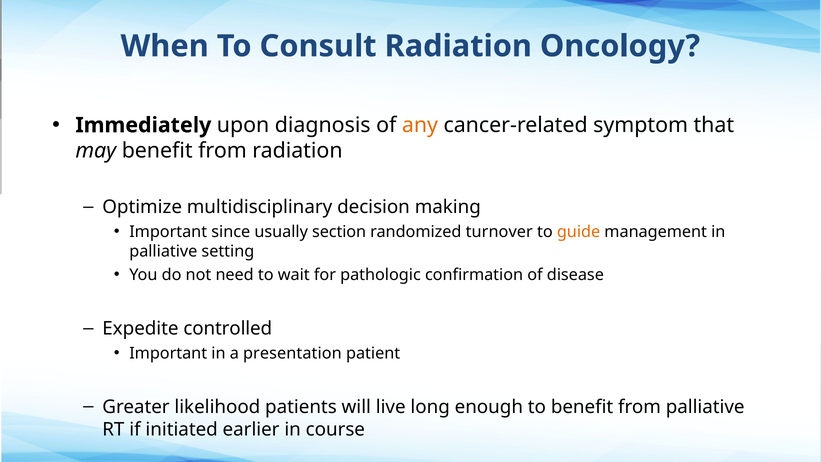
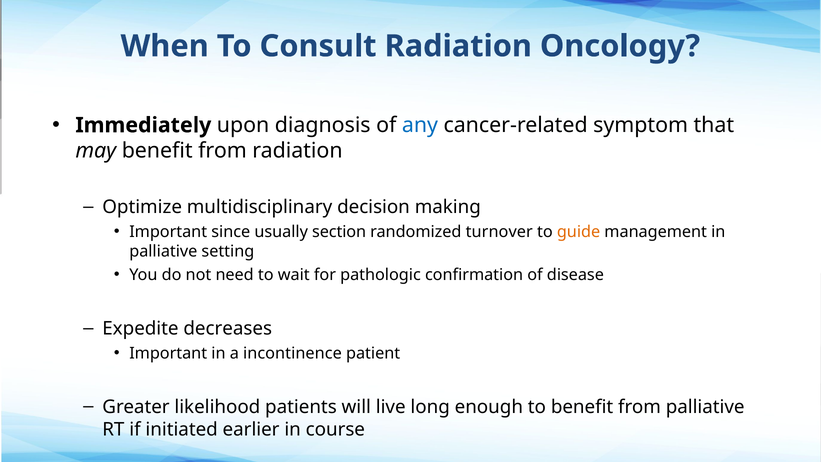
any colour: orange -> blue (420, 125)
controlled: controlled -> decreases (228, 328)
presentation: presentation -> incontinence (292, 353)
